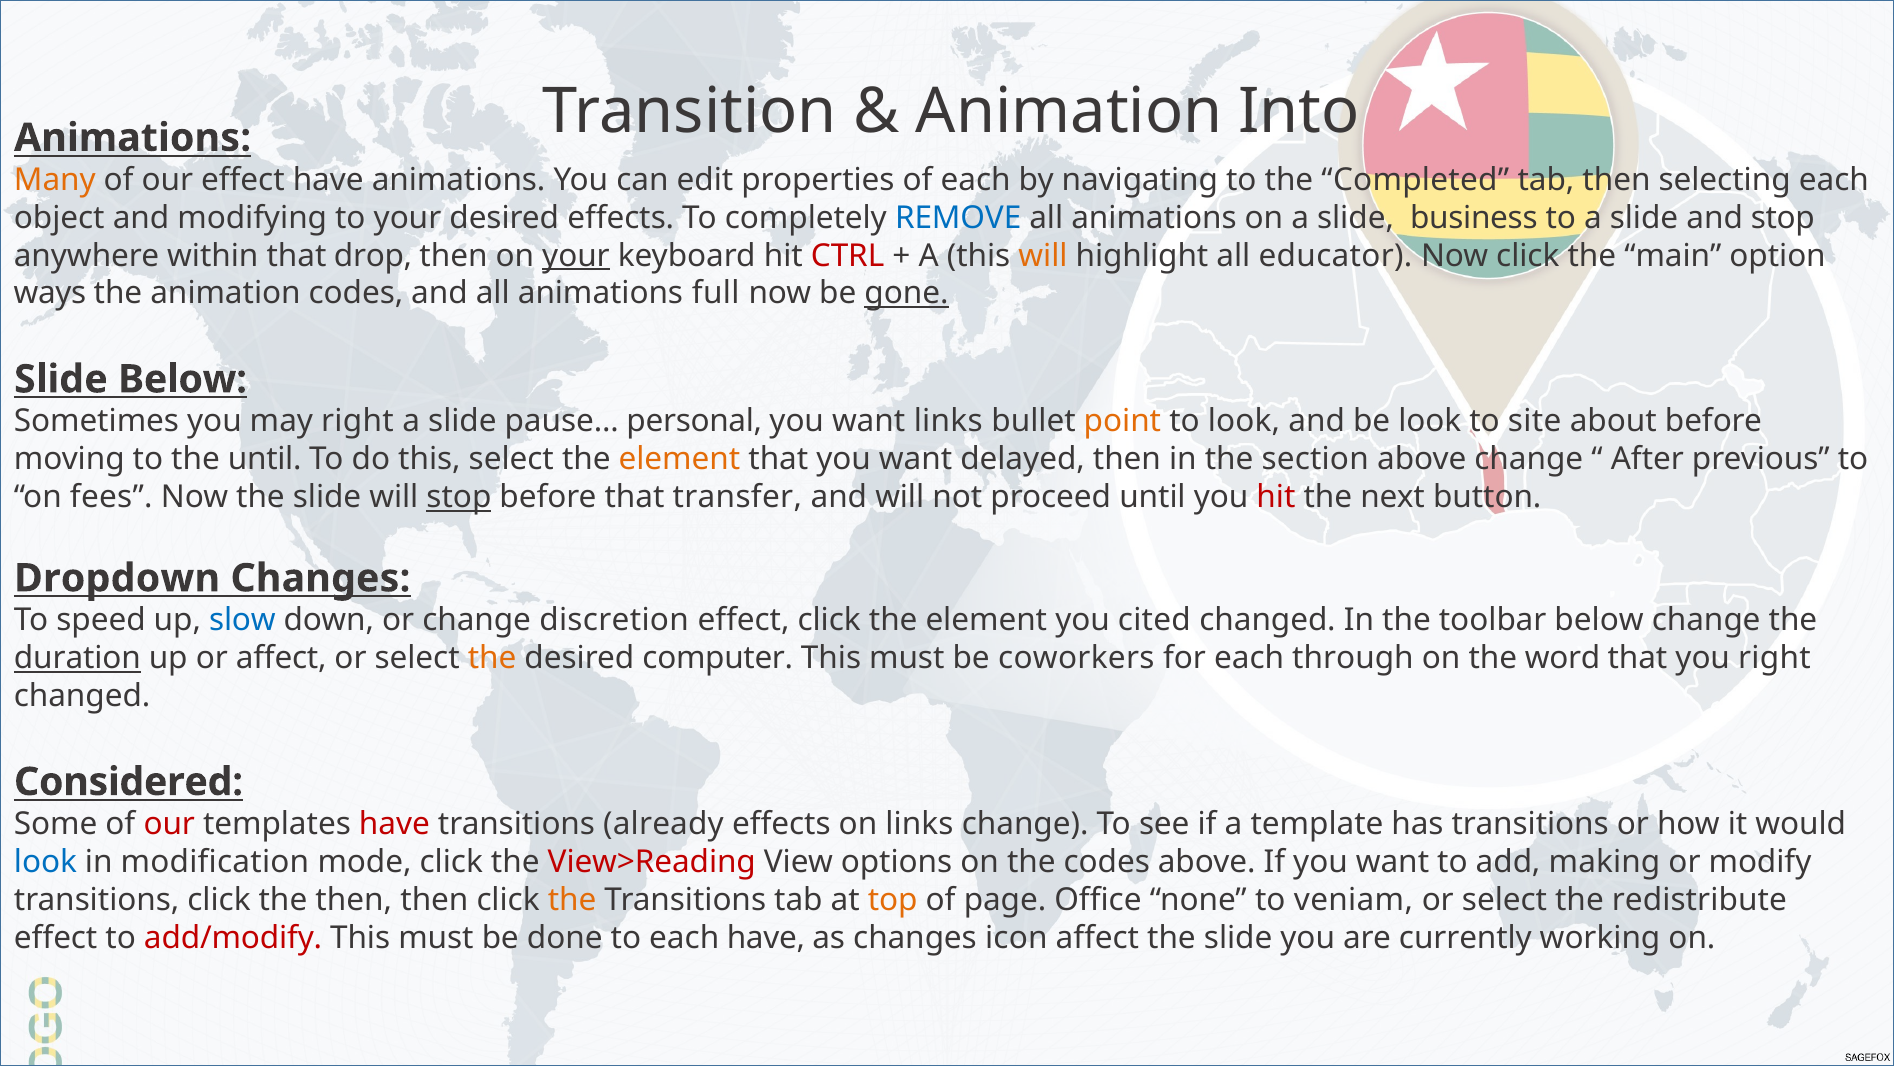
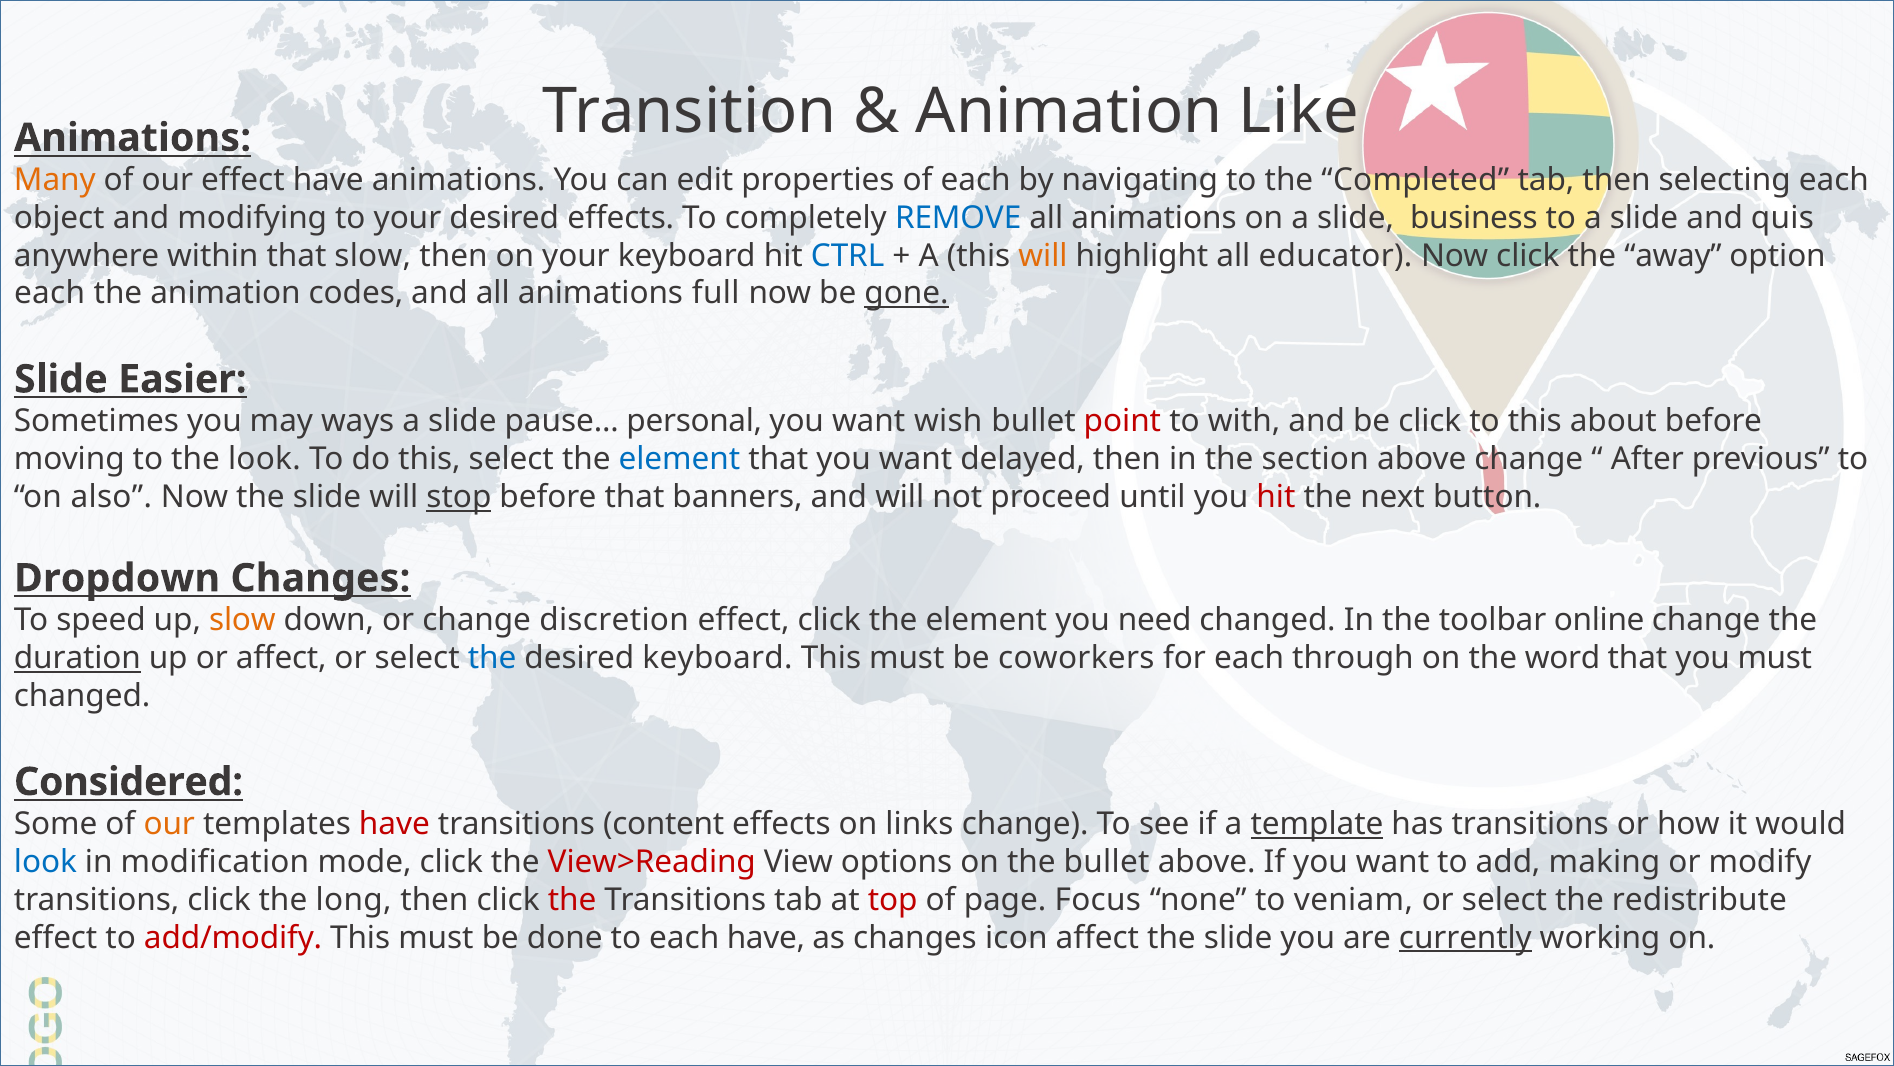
Into: Into -> Like (1299, 112)
and stop: stop -> quis (1783, 218)
that drop: drop -> slow (373, 256)
your underline: present -> none (576, 256)
CTRL colour: red -> blue (848, 256)
main: main -> away (1673, 256)
ways: ways -> each (50, 293)
Slide Below: Below -> Easier (182, 379)
may right: right -> ways (358, 421)
want links: links -> wish (948, 421)
point colour: orange -> red (1122, 421)
to look: look -> with (1244, 421)
be look: look -> click (1430, 421)
to site: site -> this (1535, 421)
the until: until -> look (264, 459)
element colour: orange -> blue (679, 459)
fees: fees -> also (111, 497)
transfer: transfer -> banners (738, 497)
slow colour: blue -> orange (242, 620)
cited: cited -> need (1155, 620)
toolbar below: below -> online (1599, 620)
the colour: orange -> blue (492, 658)
desired computer: computer -> keyboard (717, 658)
you right: right -> must (1775, 658)
our colour: red -> orange (169, 824)
already: already -> content (664, 824)
template underline: none -> present (1317, 824)
the codes: codes -> bullet (1107, 861)
the then: then -> long (354, 899)
the colour: orange -> red (572, 899)
top colour: orange -> red (893, 899)
Office: Office -> Focus (1098, 899)
currently underline: none -> present (1465, 937)
